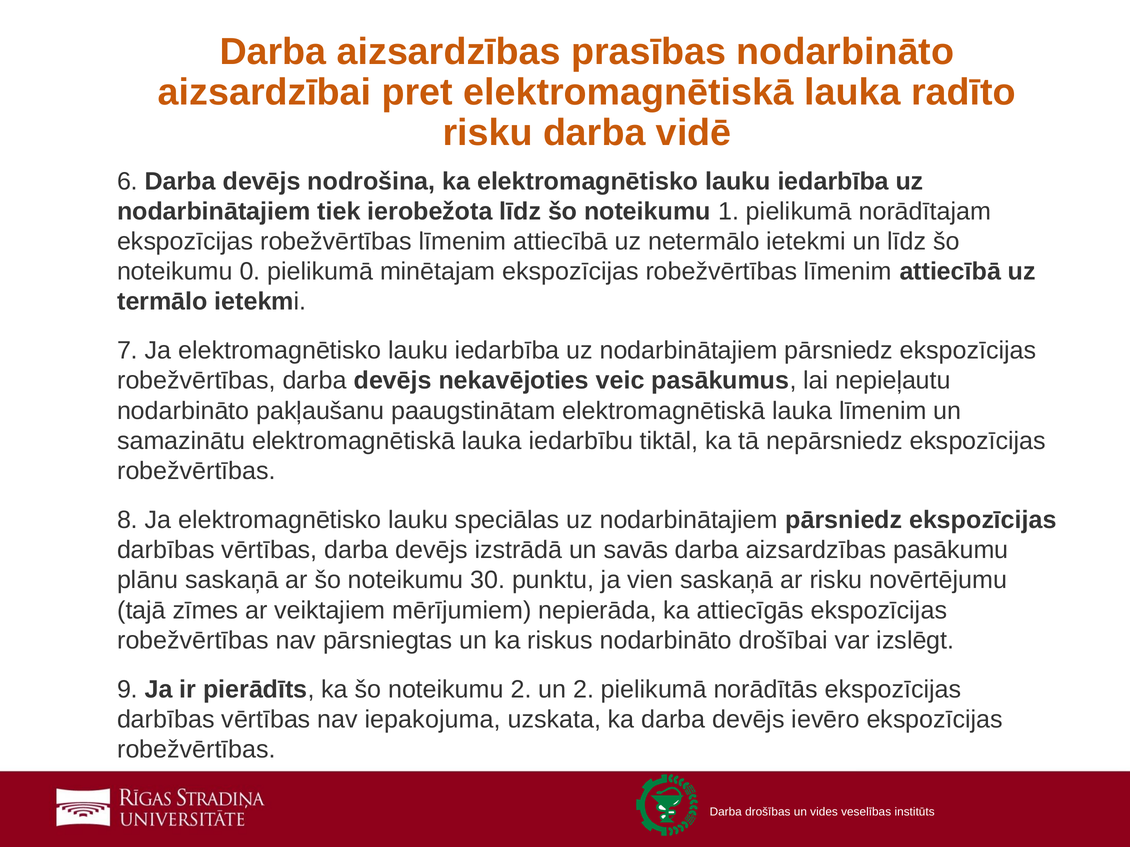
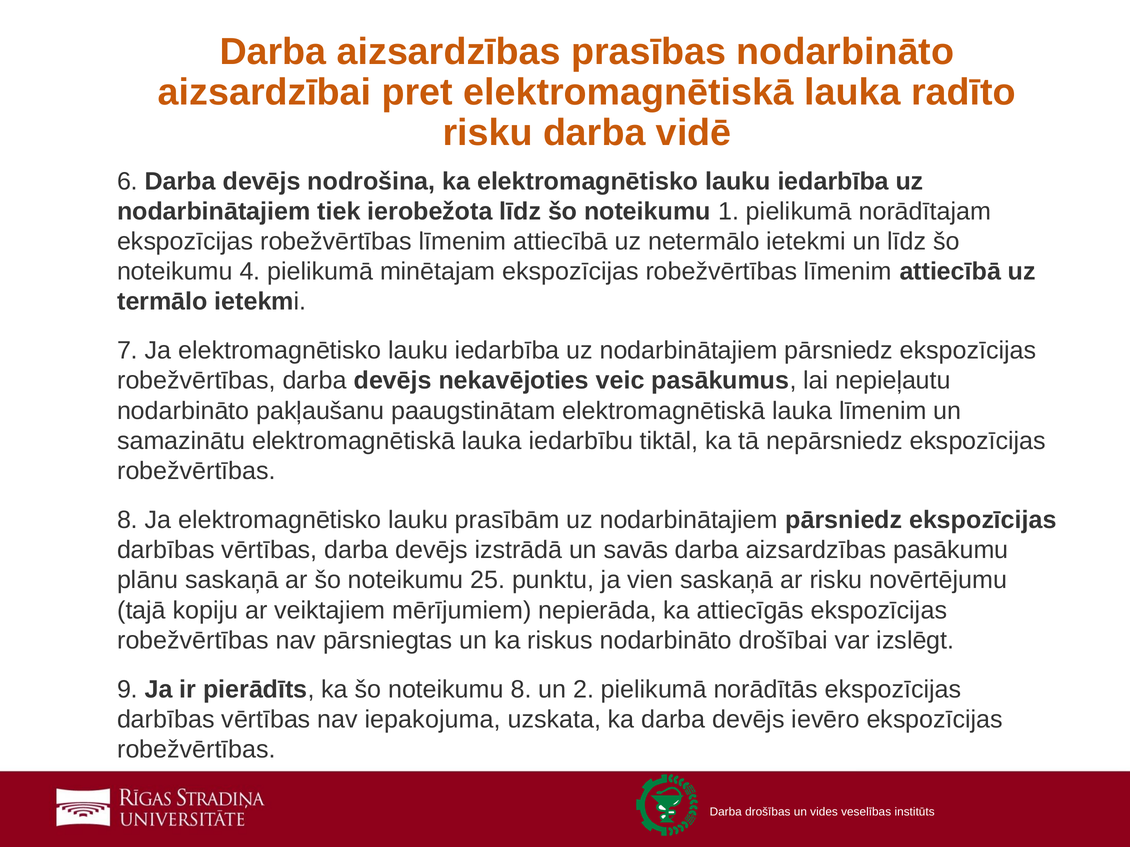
0: 0 -> 4 (250, 272)
speciālas: speciālas -> prasībām (507, 520)
30: 30 -> 25 (488, 581)
zīmes: zīmes -> kopiju (205, 611)
noteikumu 2: 2 -> 8 (521, 690)
